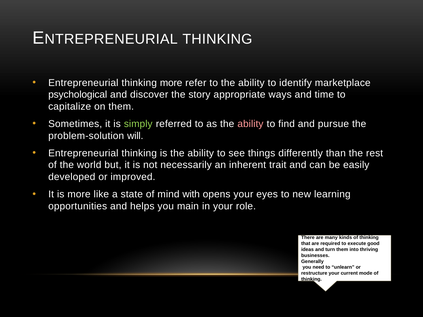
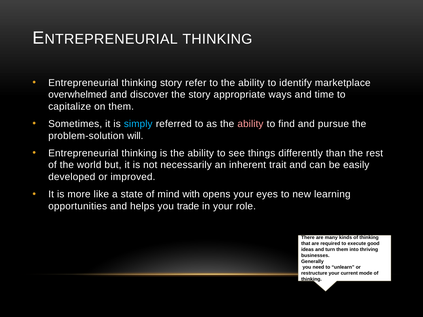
thinking more: more -> story (171, 83)
psychological: psychological -> overwhelmed (78, 95)
simply colour: light green -> light blue (138, 124)
main: main -> trade (188, 206)
